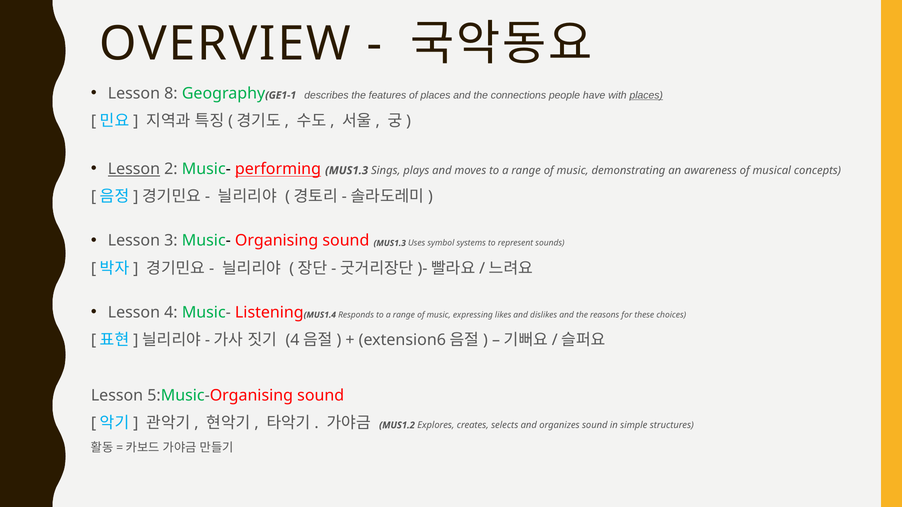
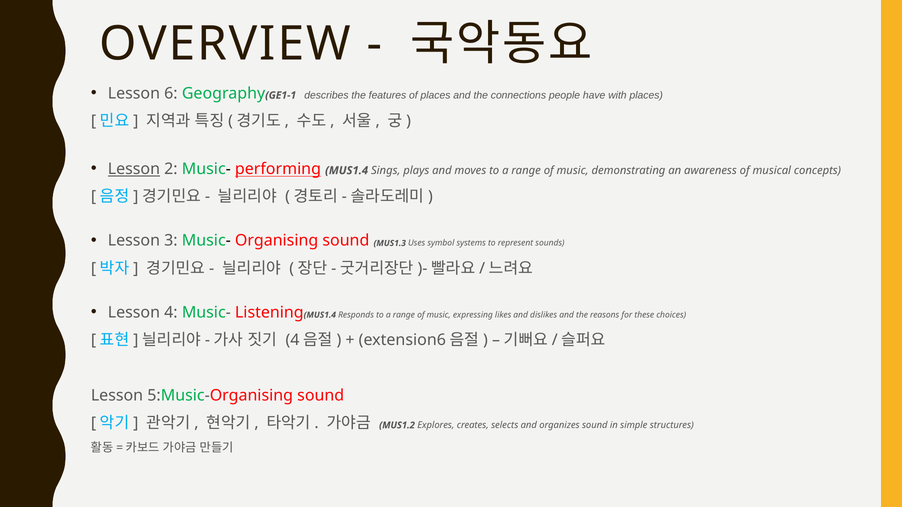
8: 8 -> 6 (171, 94)
places underline: present -> none (646, 95)
performing MUS1.3: MUS1.3 -> MUS1.4 (347, 171)
